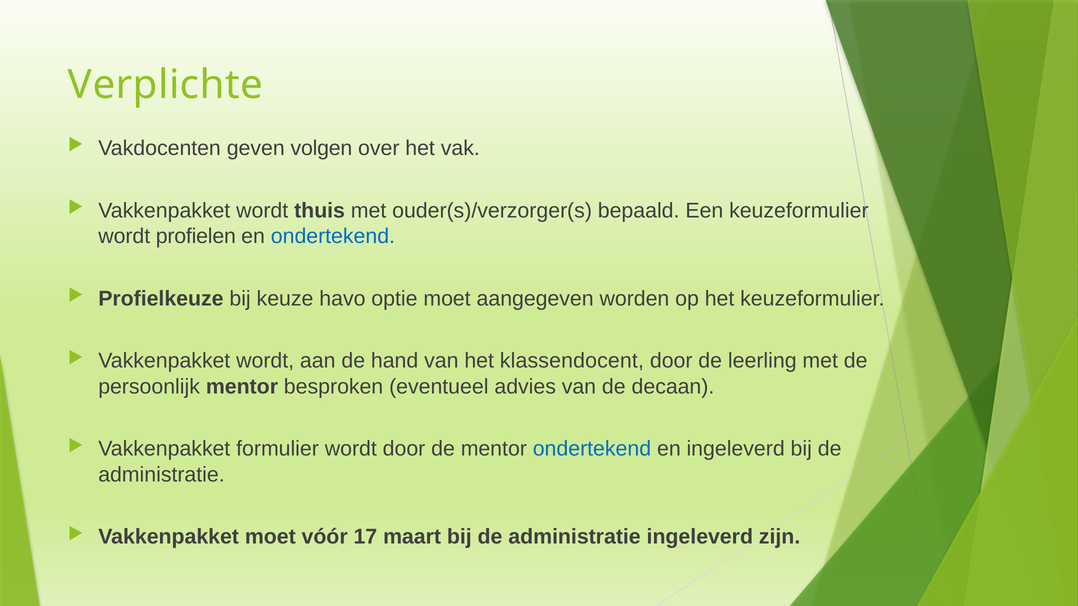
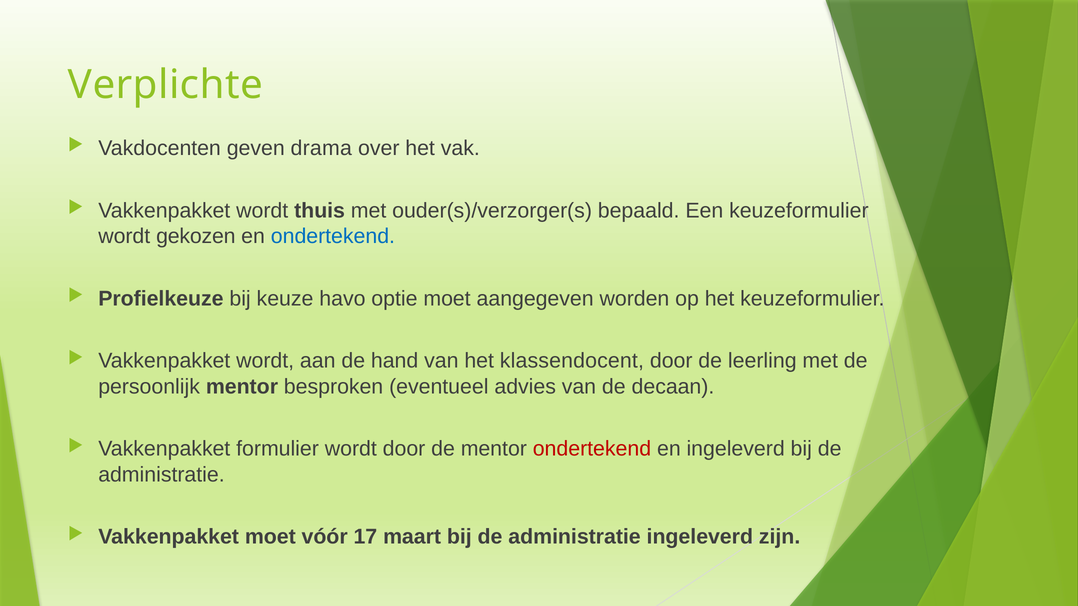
volgen: volgen -> drama (321, 148)
profielen: profielen -> gekozen (196, 236)
ondertekend colour: blue -> red (592, 449)
